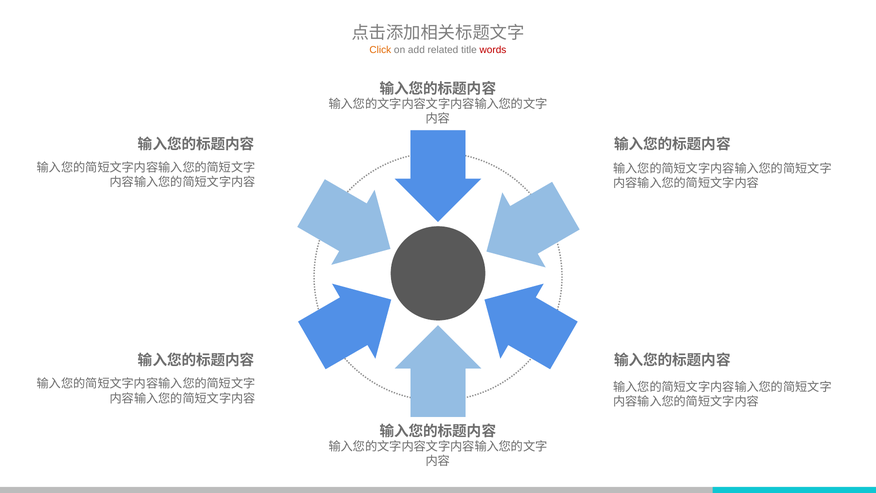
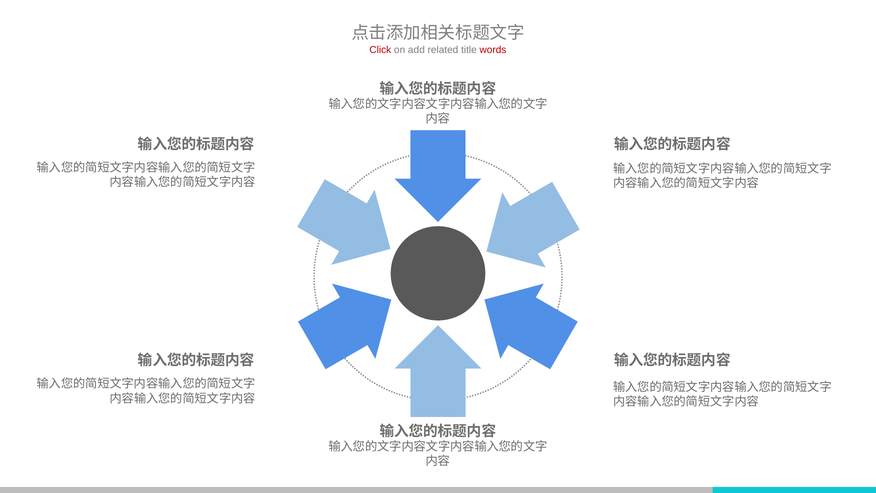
Click colour: orange -> red (380, 50)
